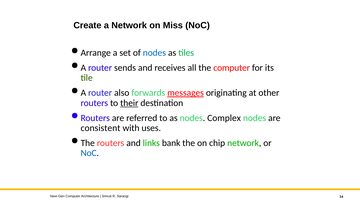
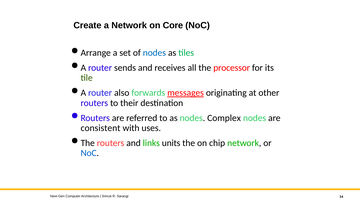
Miss: Miss -> Core (173, 25)
the computer: computer -> processor (232, 68)
their underline: present -> none (129, 103)
bank: bank -> units (171, 143)
